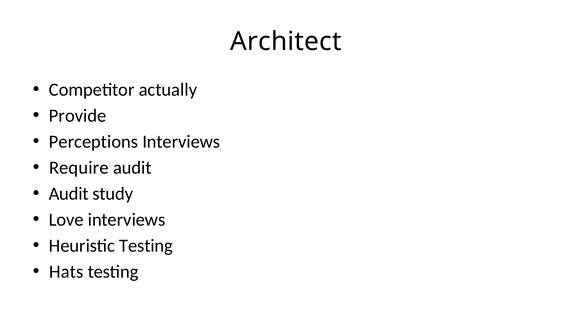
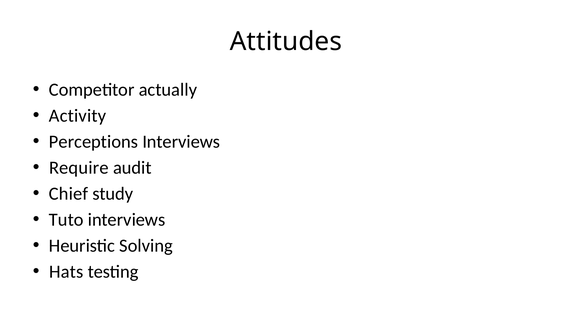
Architect: Architect -> Attitudes (286, 42)
Provide: Provide -> Activity (78, 116)
Audit: Audit -> Chief (69, 194)
Love: Love -> Tuto (66, 220)
Heuristic Testing: Testing -> Solving (146, 246)
